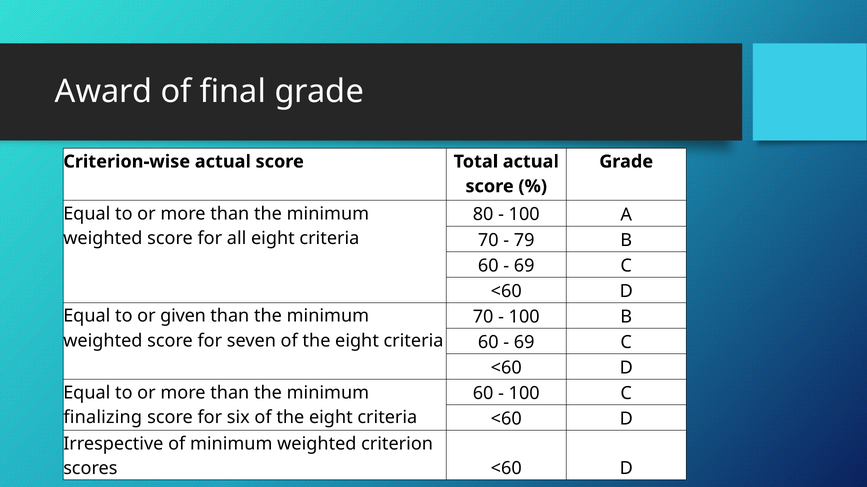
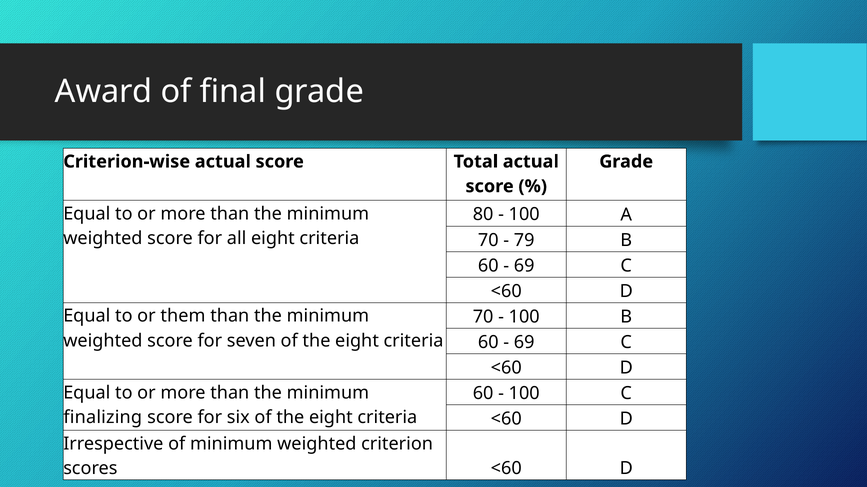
given: given -> them (183, 316)
